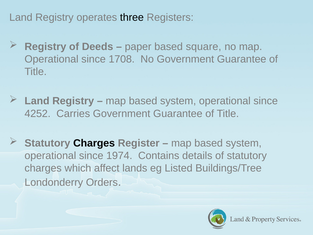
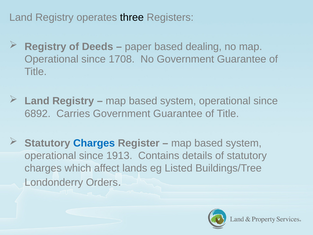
square: square -> dealing (204, 47)
4252: 4252 -> 6892 (38, 113)
Charges colour: black -> blue (94, 143)
1974: 1974 -> 1913 (119, 156)
